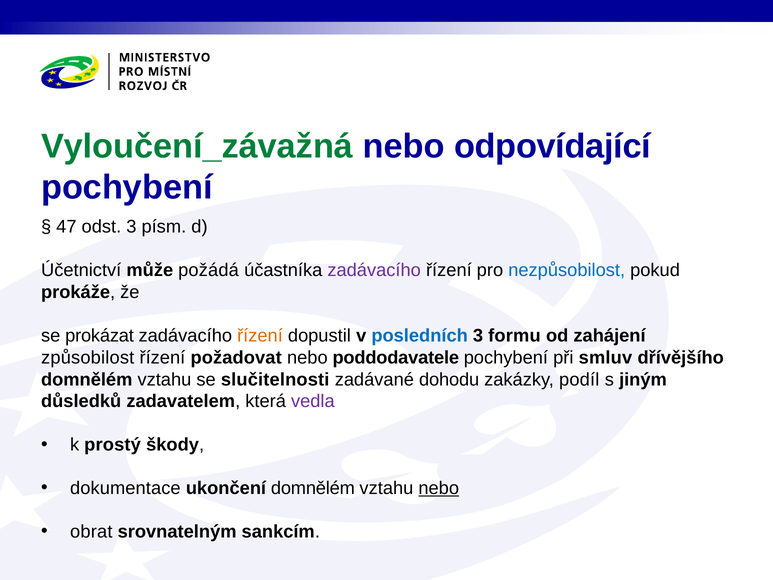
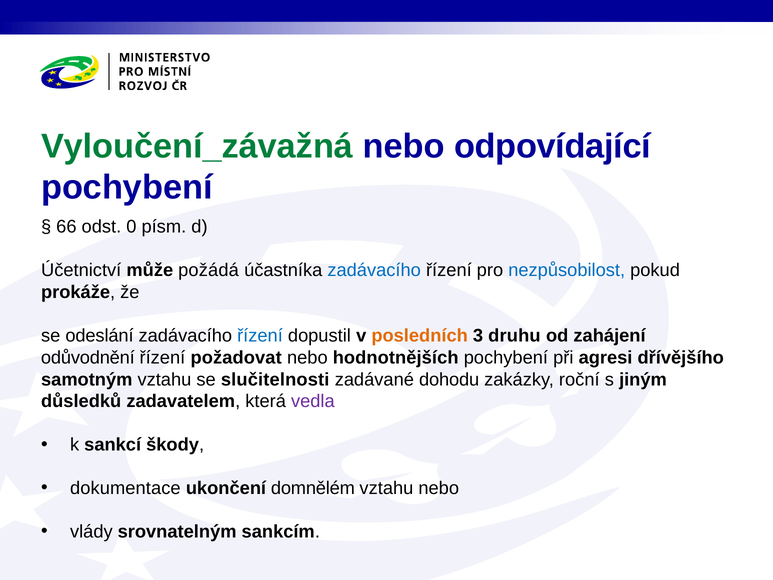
47: 47 -> 66 (66, 227)
odst 3: 3 -> 0 (131, 227)
zadávacího colour: purple -> blue (374, 270)
prokázat: prokázat -> odeslání (99, 335)
řízení colour: orange -> blue (260, 335)
posledních colour: blue -> orange (420, 335)
formu: formu -> druhu (514, 335)
způsobilost: způsobilost -> odůvodnění (88, 357)
poddodavatele: poddodavatele -> hodnotnějších (396, 357)
smluv: smluv -> agresi (606, 357)
domnělém: domnělém -> samotným (87, 379)
podíl: podíl -> roční (579, 379)
prostý: prostý -> sankcí (113, 445)
nebo underline: present -> none (439, 488)
obrat: obrat -> vlády (91, 531)
